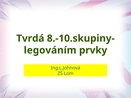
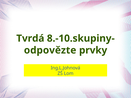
legováním: legováním -> odpovězte (50, 50)
